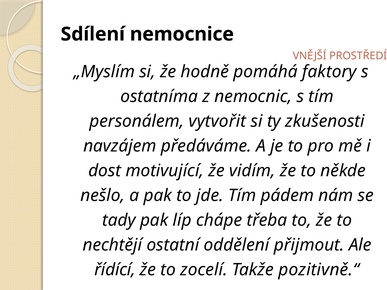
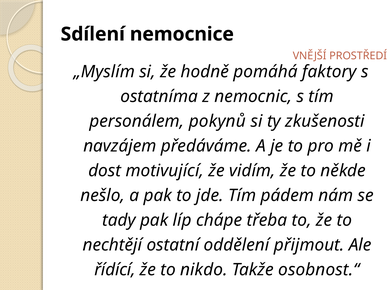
vytvořit: vytvořit -> pokynů (217, 121)
zocelí: zocelí -> nikdo (204, 270)
pozitivně.“: pozitivně.“ -> osobnost.“ (319, 270)
